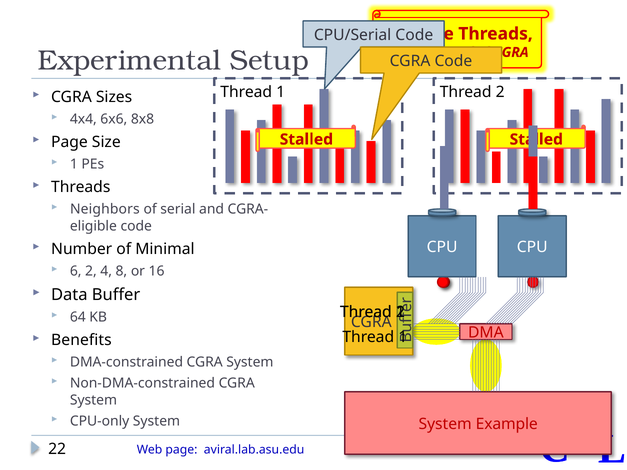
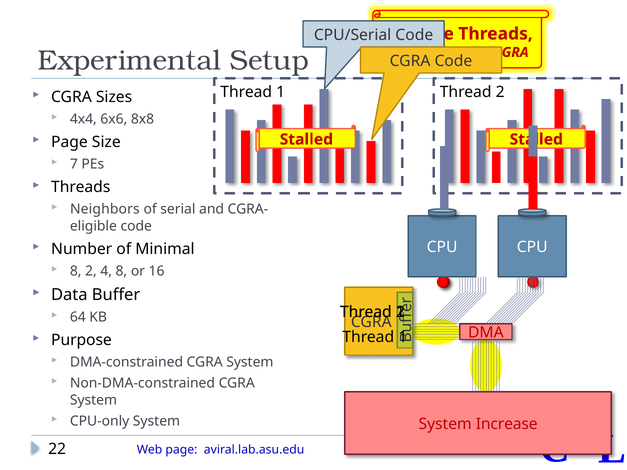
1: 1 -> 7 (74, 164)
6: 6 -> 8 (76, 271)
Benefits: Benefits -> Purpose (81, 340)
Example: Example -> Increase (507, 424)
